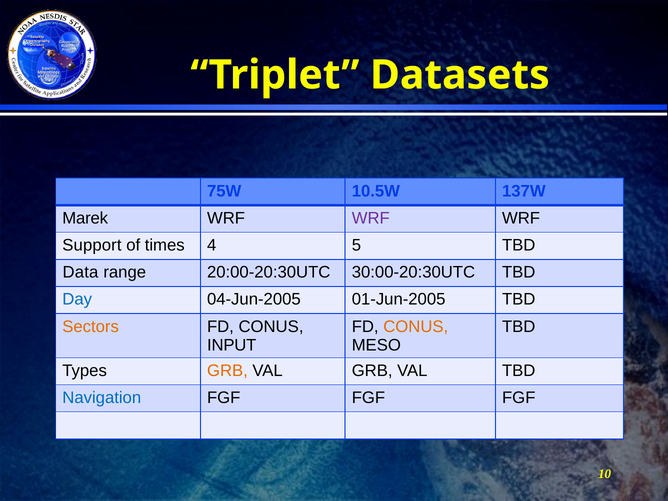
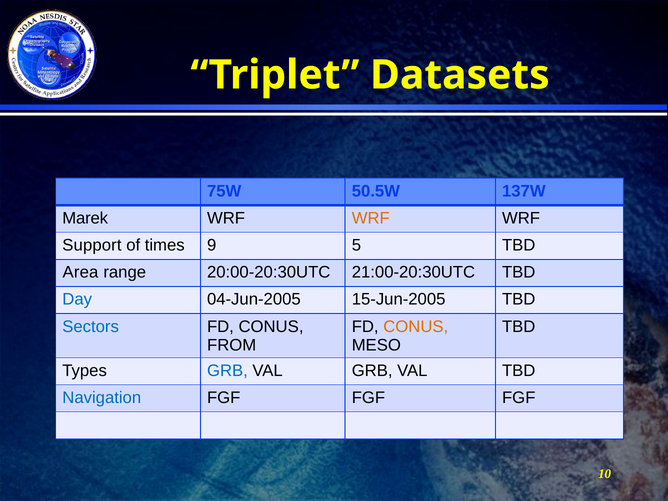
10.5W: 10.5W -> 50.5W (376, 191)
WRF colour: purple -> orange (371, 218)
4: 4 -> 9 (212, 245)
Data: Data -> Area (80, 272)
30:00-20:30UTC: 30:00-20:30UTC -> 21:00-20:30UTC (413, 272)
01-Jun-2005: 01-Jun-2005 -> 15-Jun-2005 (399, 299)
Sectors colour: orange -> blue (91, 327)
INPUT: INPUT -> FROM (232, 345)
GRB colour: orange -> blue (227, 371)
